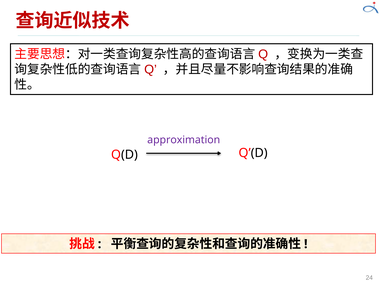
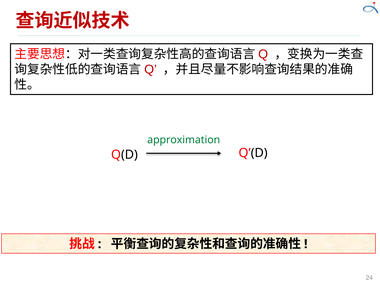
approximation colour: purple -> green (184, 140)
